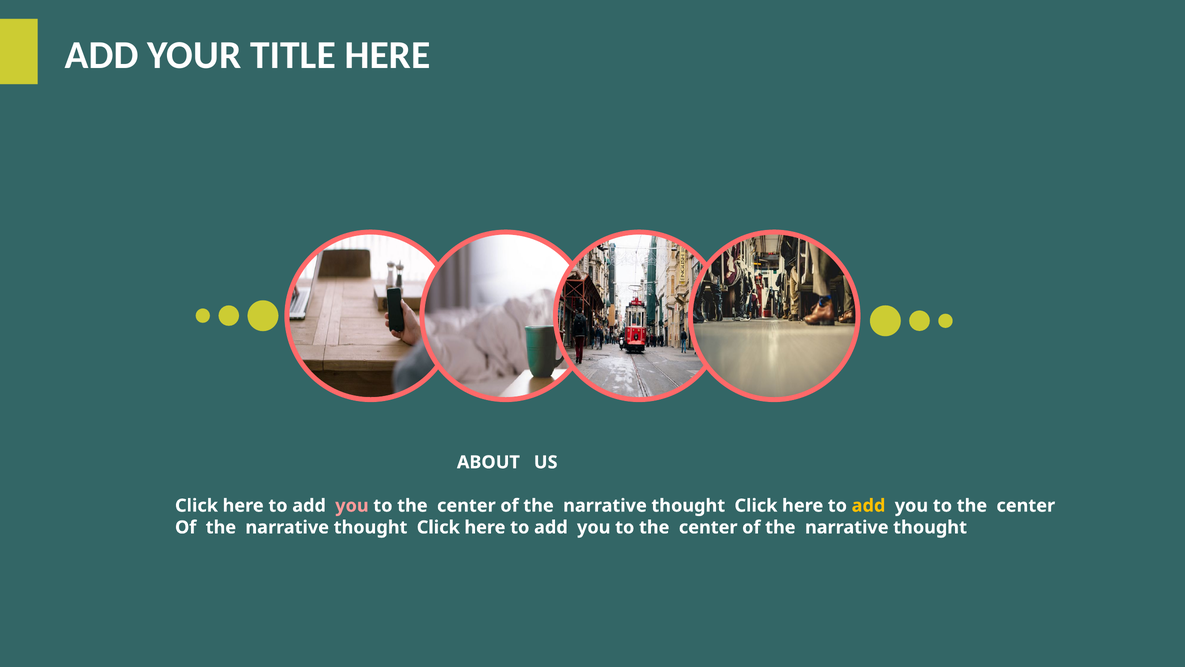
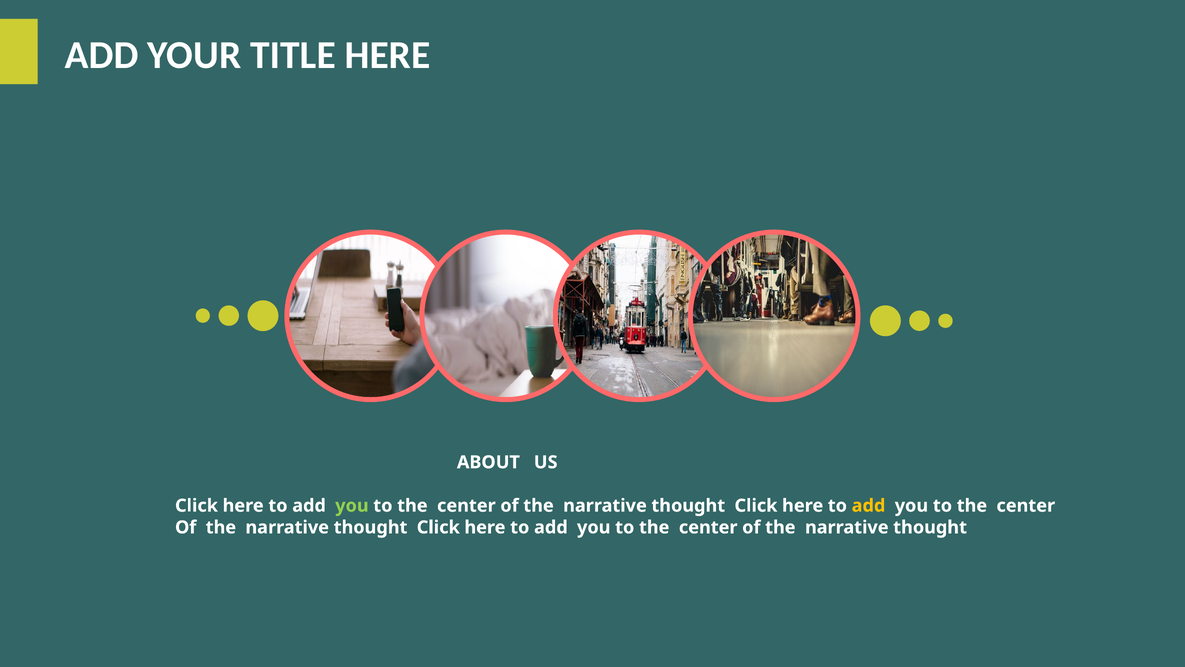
you colour: pink -> light green (352, 505)
